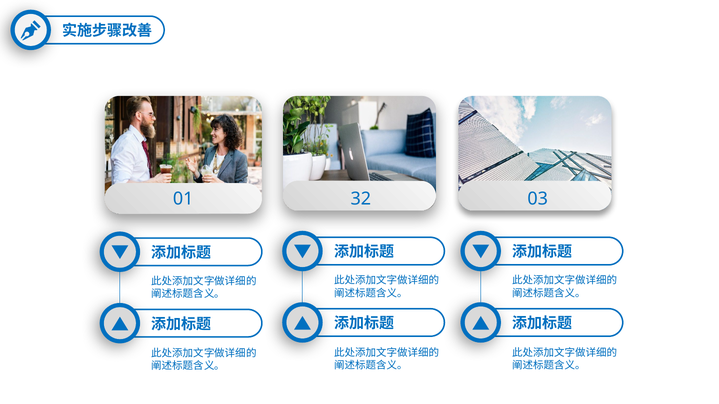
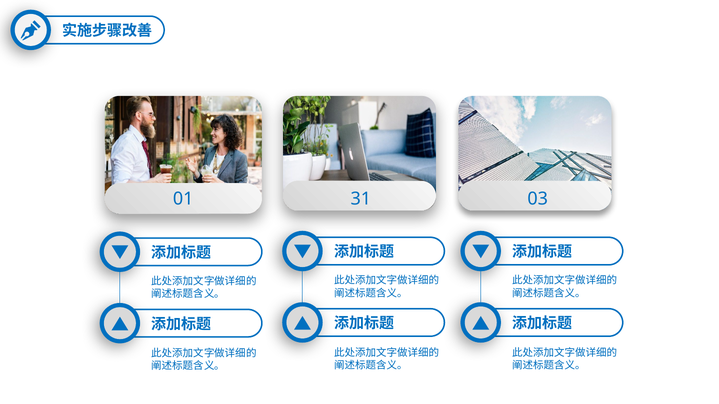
32: 32 -> 31 (361, 199)
